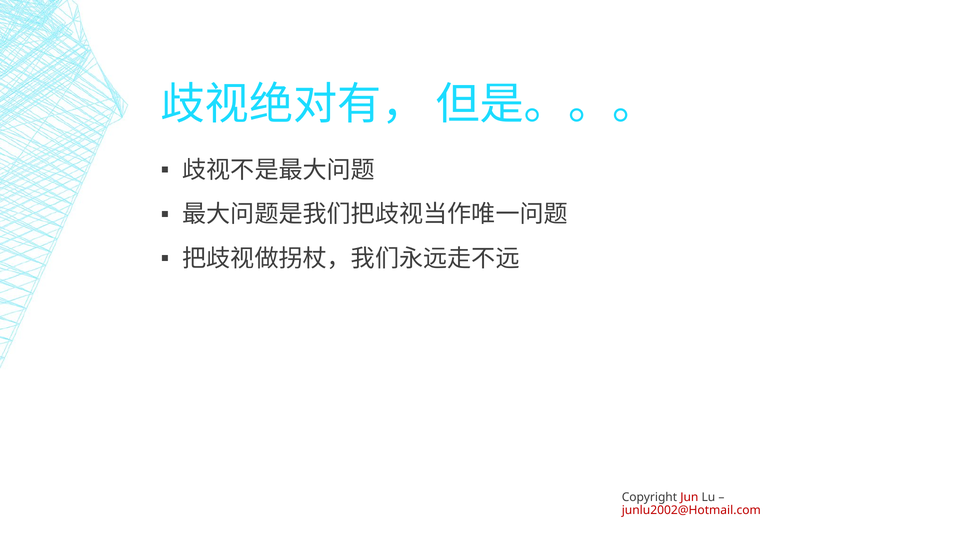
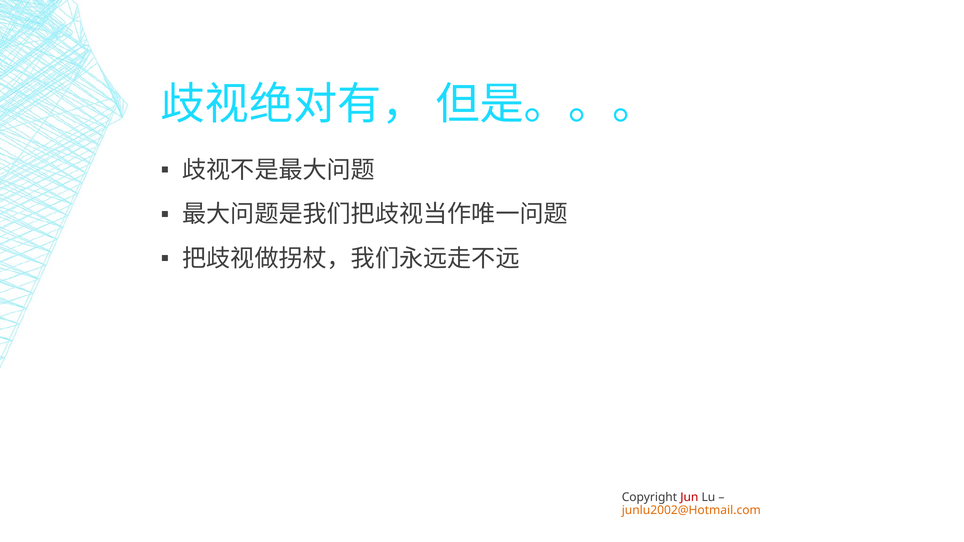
junlu2002@Hotmail.com colour: red -> orange (691, 511)
